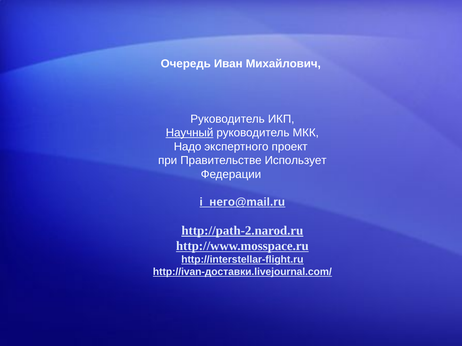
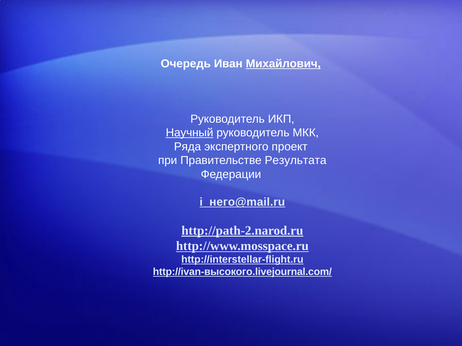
Михайлович underline: none -> present (283, 64)
Надо: Надо -> Ряда (187, 147)
Использует: Использует -> Результата (296, 161)
http://ivan-доставки.livejournal.com/: http://ivan-доставки.livejournal.com/ -> http://ivan-высокого.livejournal.com/ (242, 272)
